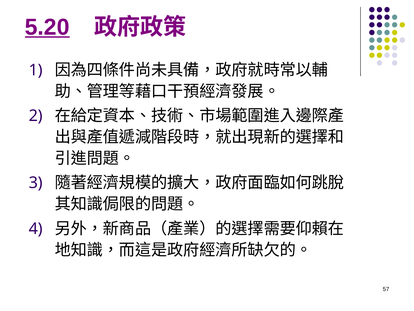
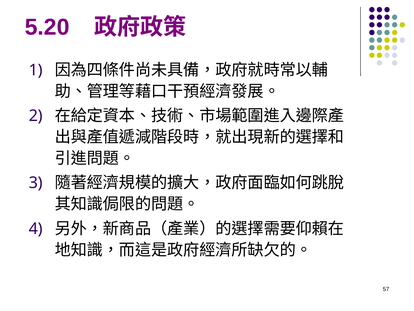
5.20 underline: present -> none (47, 27)
